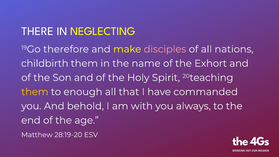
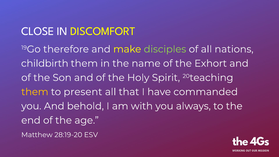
THERE: THERE -> CLOSE (38, 31)
NEGLECTING: NEGLECTING -> DISCOMFORT (103, 31)
disciples colour: pink -> light green (165, 49)
enough: enough -> present (83, 92)
